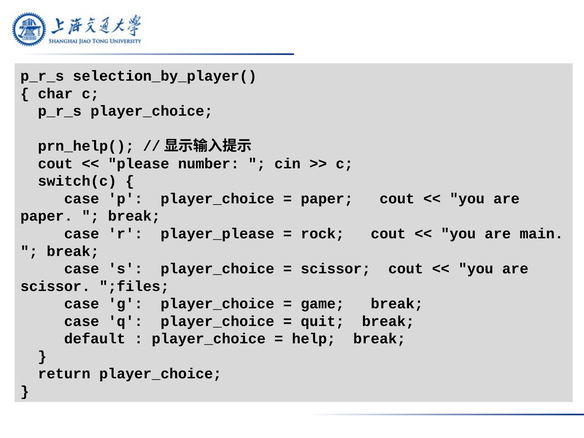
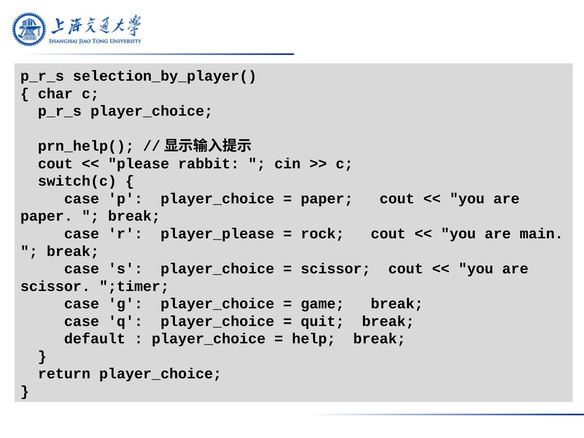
number: number -> rabbit (209, 164)
;files: ;files -> ;timer (134, 286)
